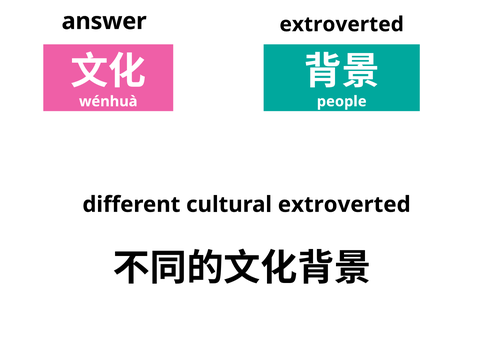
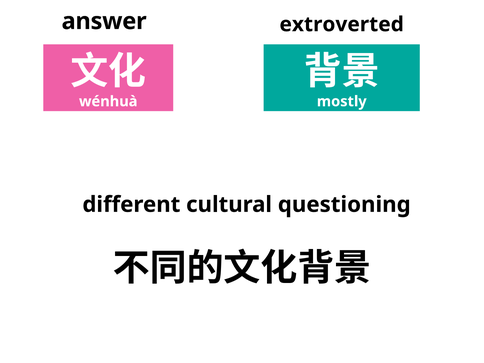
people: people -> mostly (342, 101)
cultural extroverted: extroverted -> questioning (344, 205)
